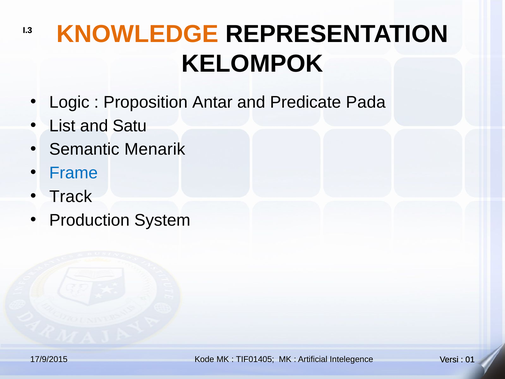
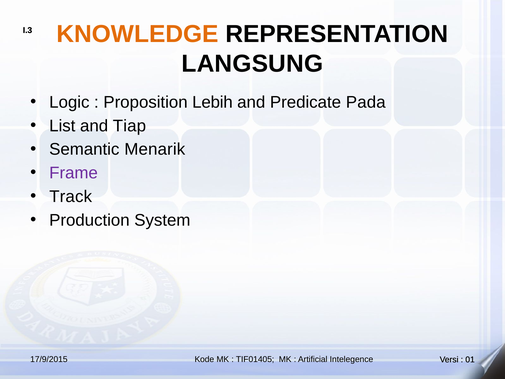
KELOMPOK: KELOMPOK -> LANGSUNG (252, 64)
Antar: Antar -> Lebih (213, 102)
Satu: Satu -> Tiap (129, 126)
Frame colour: blue -> purple (74, 173)
